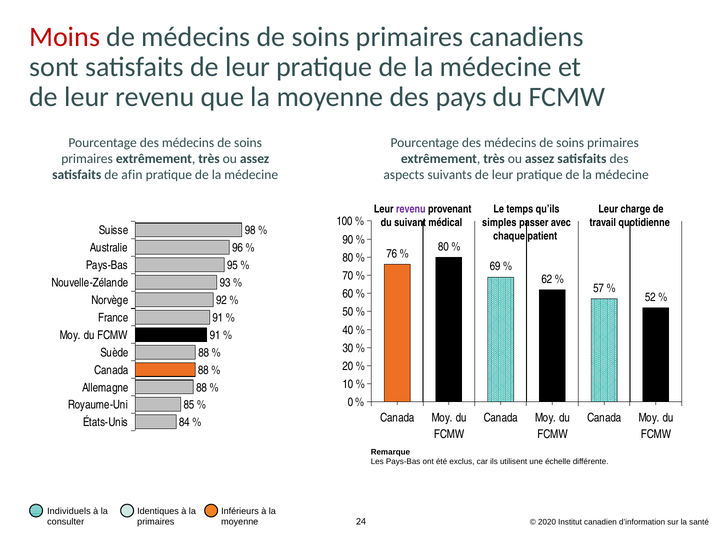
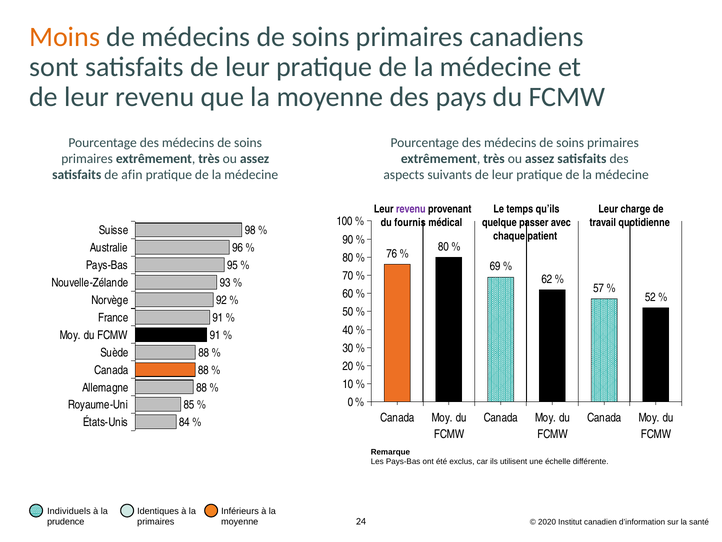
Moins colour: red -> orange (65, 37)
suivant: suivant -> fournis (410, 222)
simples: simples -> quelque (499, 222)
consulter: consulter -> prudence (66, 521)
